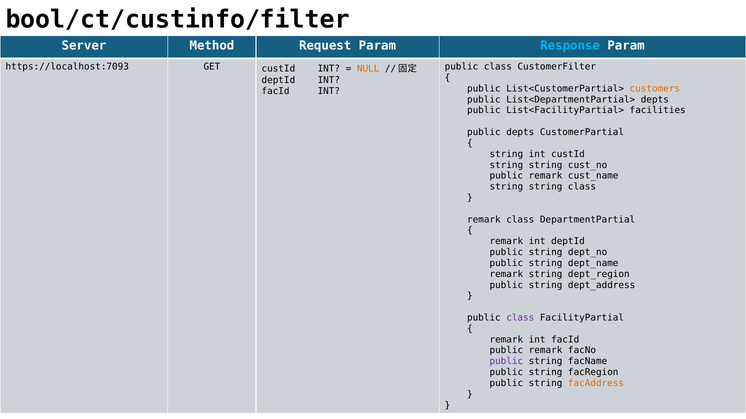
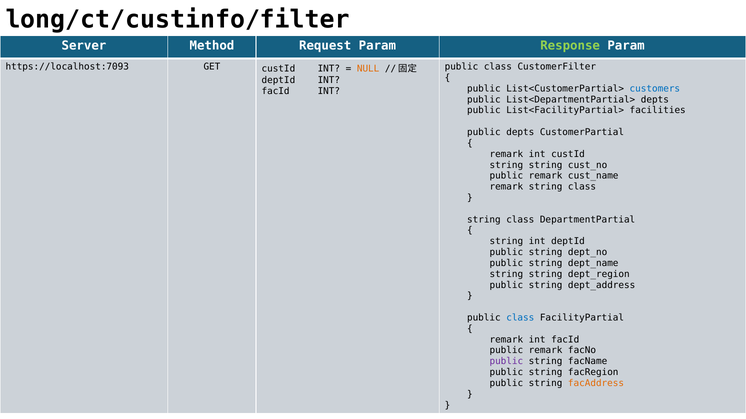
bool/ct/custinfo/filter: bool/ct/custinfo/filter -> long/ct/custinfo/filter (178, 19)
Response colour: light blue -> light green (570, 46)
customers colour: orange -> blue (655, 89)
string: string -> remark (506, 154)
string: string -> remark (506, 187)
remark: remark -> string (484, 220)
remark: remark -> string (506, 242)
remark: remark -> string (506, 274)
class colour: purple -> blue (520, 318)
